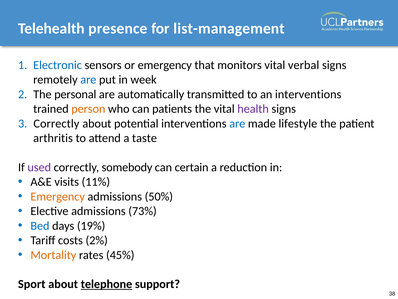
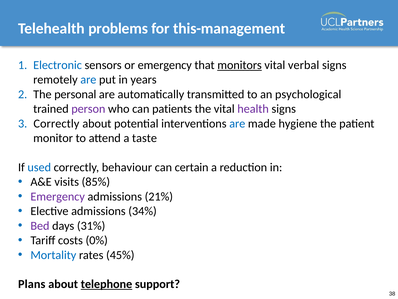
presence: presence -> problems (118, 28)
list-management: list-management -> this-management (229, 28)
monitors underline: none -> present (240, 65)
week: week -> years (144, 80)
an interventions: interventions -> psychological (308, 94)
person colour: orange -> purple (88, 109)
lifestyle: lifestyle -> hygiene (298, 123)
arthritis: arthritis -> monitor (53, 138)
used colour: purple -> blue (39, 167)
somebody: somebody -> behaviour (127, 167)
11%: 11% -> 85% (96, 182)
Emergency colour: orange -> purple (58, 196)
50%: 50% -> 21% (159, 196)
73%: 73% -> 34% (143, 211)
Bed colour: blue -> purple (40, 225)
19%: 19% -> 31% (91, 225)
2%: 2% -> 0% (97, 240)
Mortality colour: orange -> blue (53, 255)
Sport: Sport -> Plans (32, 284)
